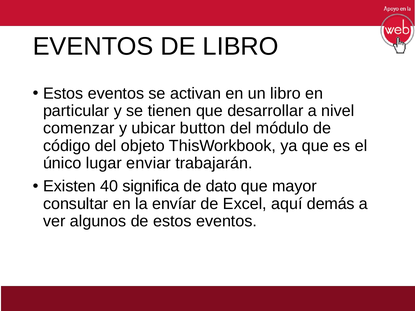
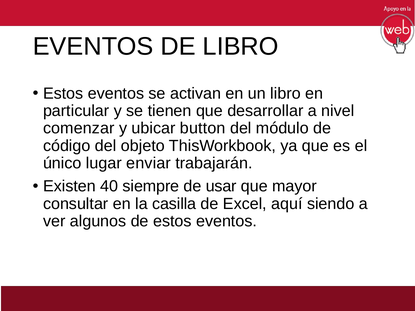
significa: significa -> siempre (151, 186)
dato: dato -> usar (221, 186)
envíar: envíar -> casilla (174, 204)
demás: demás -> siendo (331, 204)
